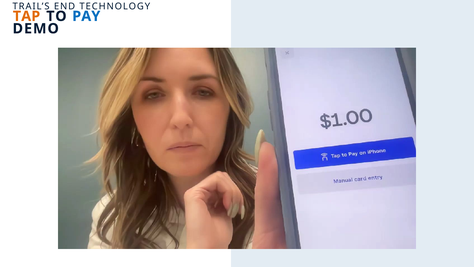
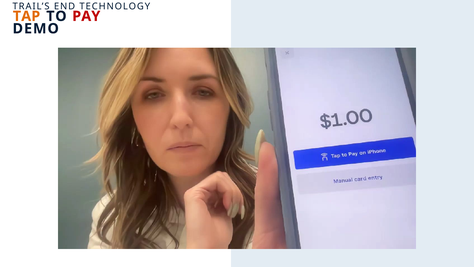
PAY colour: blue -> red (86, 16)
